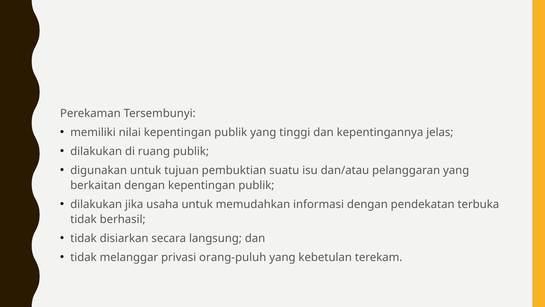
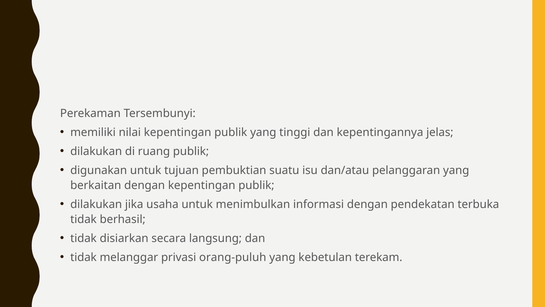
memudahkan: memudahkan -> menimbulkan (253, 204)
